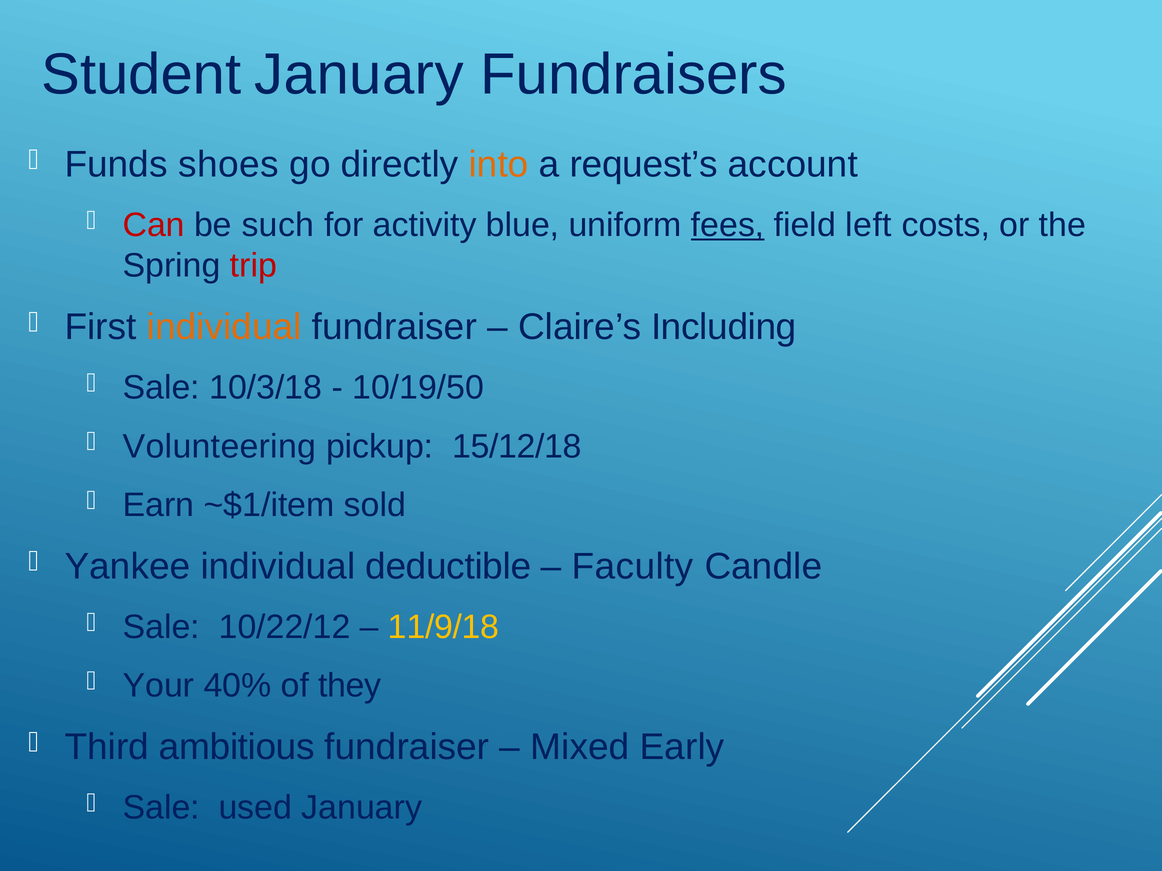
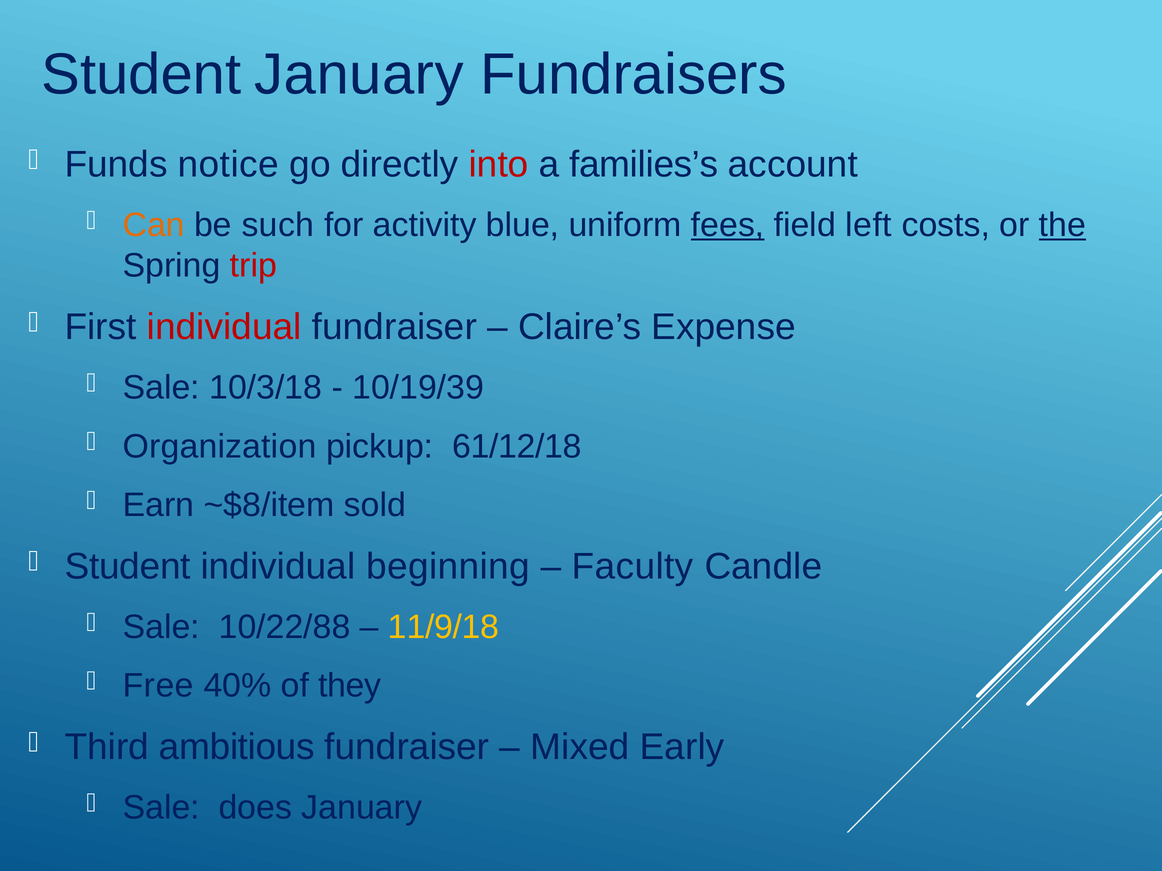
shoes: shoes -> notice (228, 165)
into colour: orange -> red (499, 165)
request’s: request’s -> families’s (644, 165)
Can colour: red -> orange (154, 225)
the underline: none -> present (1062, 225)
individual colour: orange -> red (224, 327)
Including: Including -> Expense (724, 327)
10/19/50: 10/19/50 -> 10/19/39 (418, 388)
Volunteering: Volunteering -> Organization (220, 447)
15/12/18: 15/12/18 -> 61/12/18 (517, 447)
~$1/item: ~$1/item -> ~$8/item (269, 505)
Yankee: Yankee -> Student (128, 567)
deductible: deductible -> beginning (448, 567)
10/22/12: 10/22/12 -> 10/22/88 (285, 627)
Your: Your -> Free (158, 686)
used: used -> does (255, 808)
